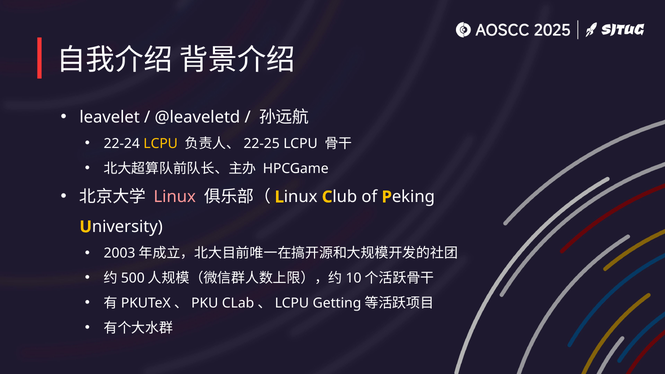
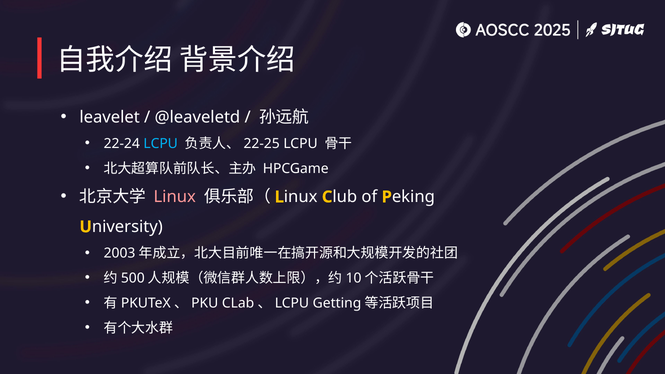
LCPU colour: yellow -> light blue (161, 144)
